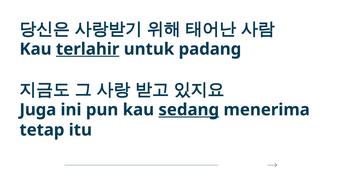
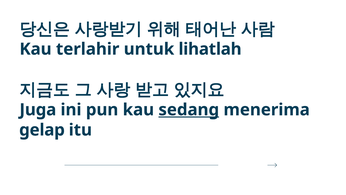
terlahir underline: present -> none (88, 49)
padang: padang -> lihatlah (210, 49)
tetap: tetap -> gelap (42, 130)
